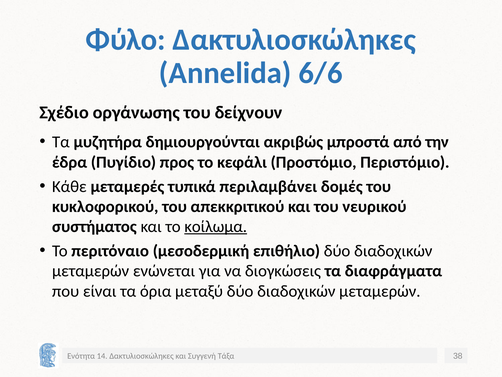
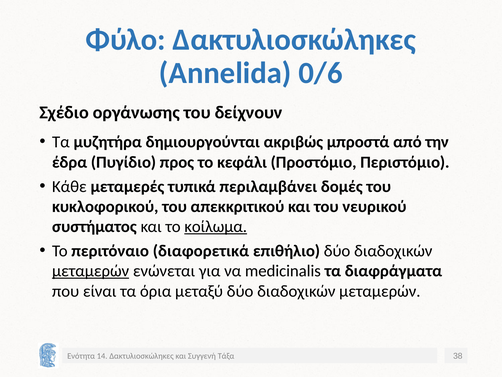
6/6: 6/6 -> 0/6 (321, 73)
μεσοδερμική: μεσοδερμική -> διαφορετικά (201, 251)
μεταμερών underline: none -> present (91, 271)
διογκώσεις: διογκώσεις -> medicinalis (283, 271)
